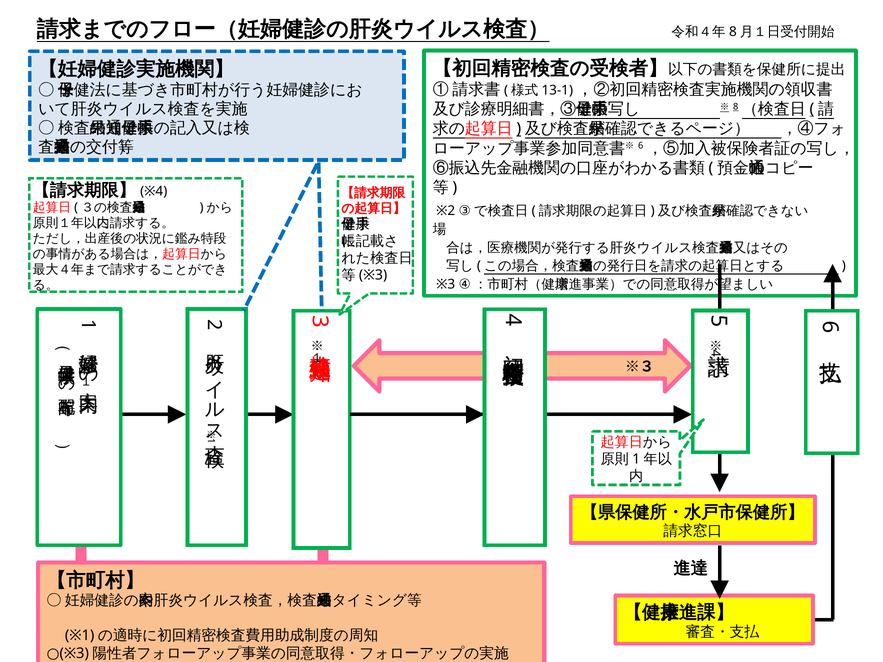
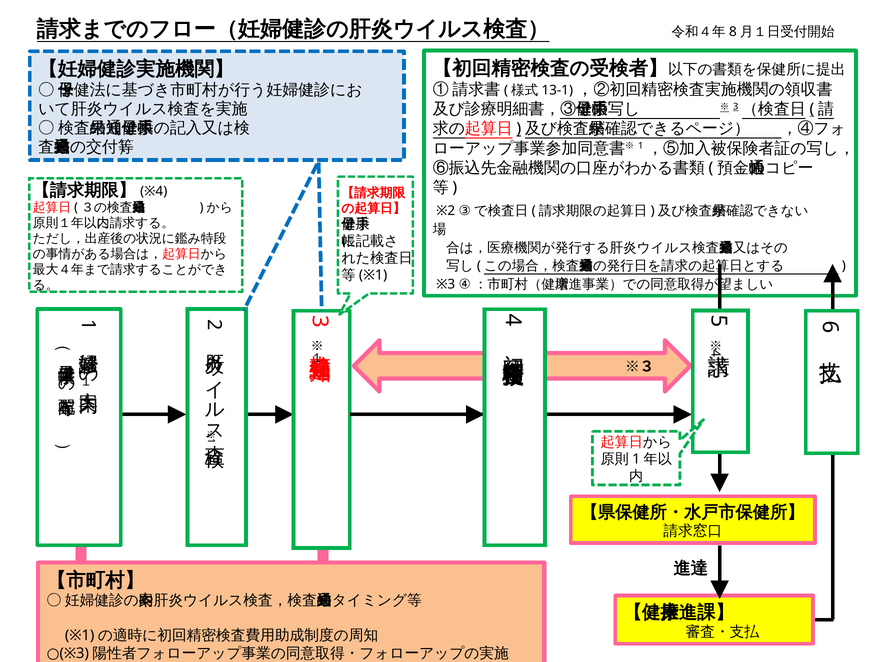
8: 8 -> 3 (736, 107)
6: 6 -> 1 (641, 146)
※3: ※3 -> ※1 (373, 275)
